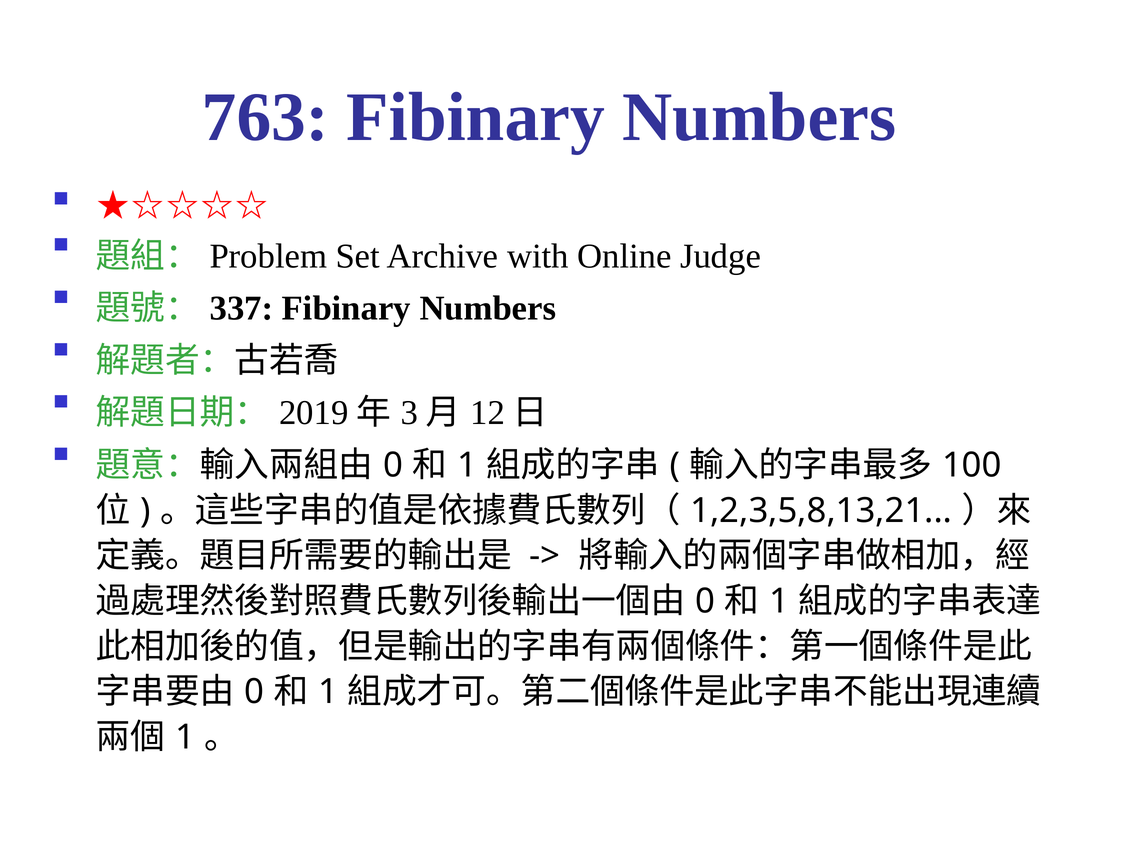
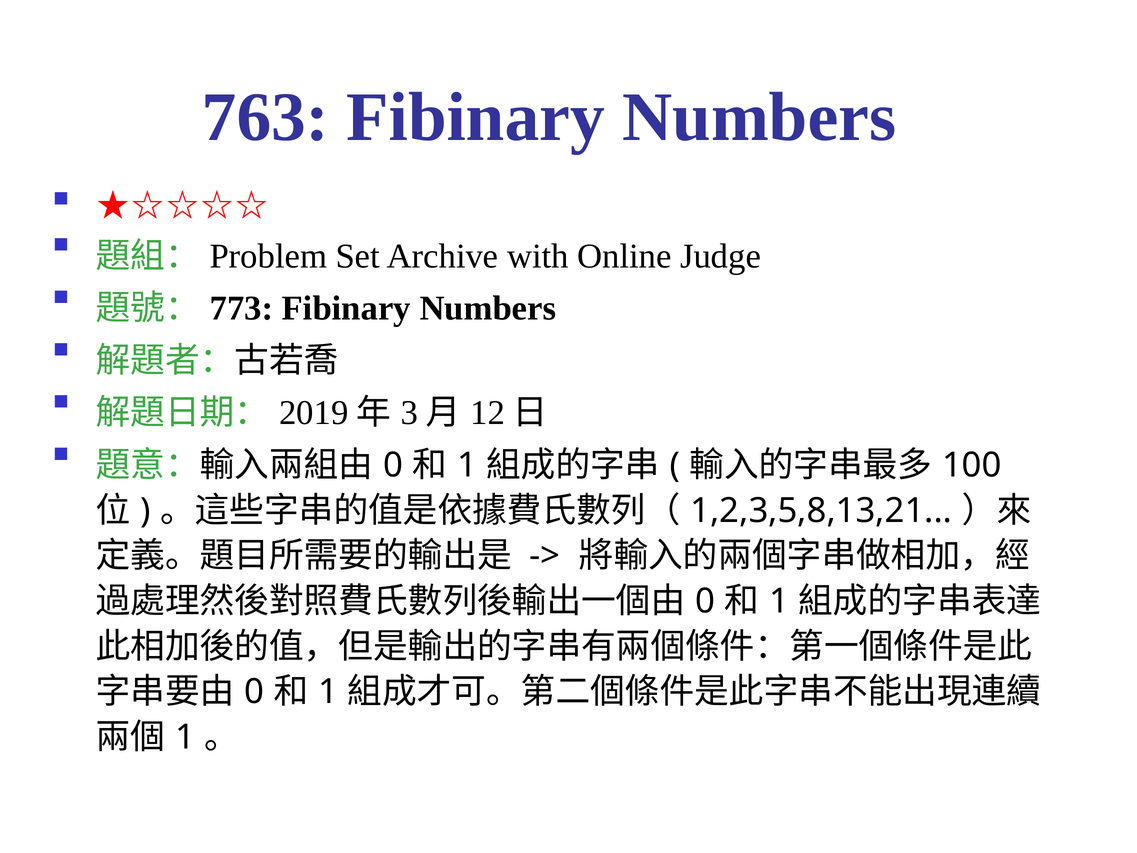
337: 337 -> 773 (242, 308)
